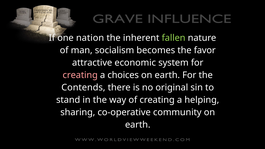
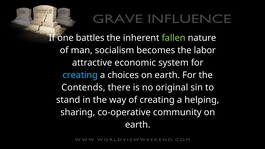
nation: nation -> battles (90, 38)
favor: favor -> labor (205, 50)
creating colour: pink -> light blue (80, 75)
